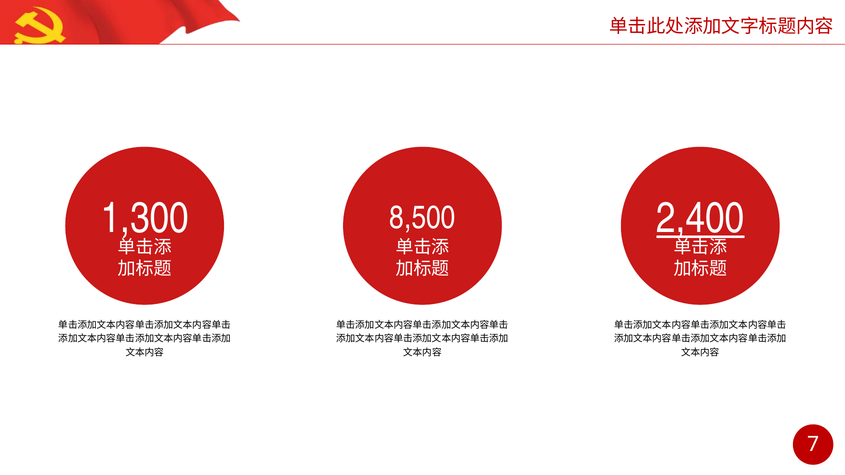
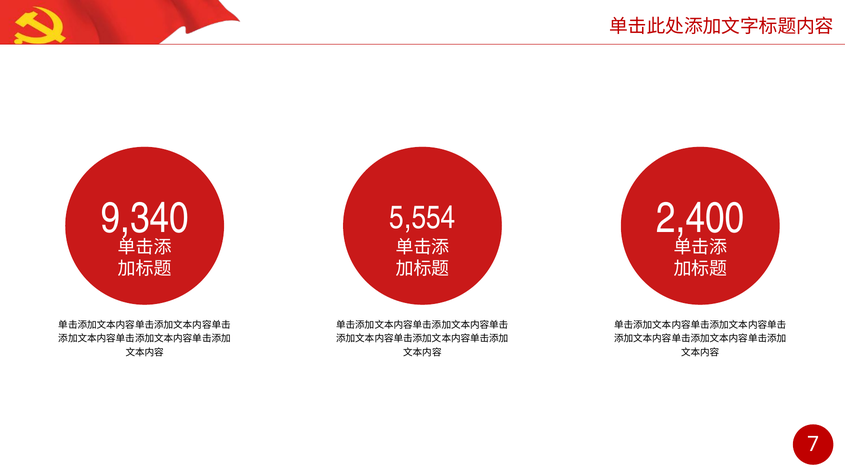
1,300: 1,300 -> 9,340 (145, 218)
2,400 underline: present -> none (700, 218)
8,500: 8,500 -> 5,554 (423, 218)
